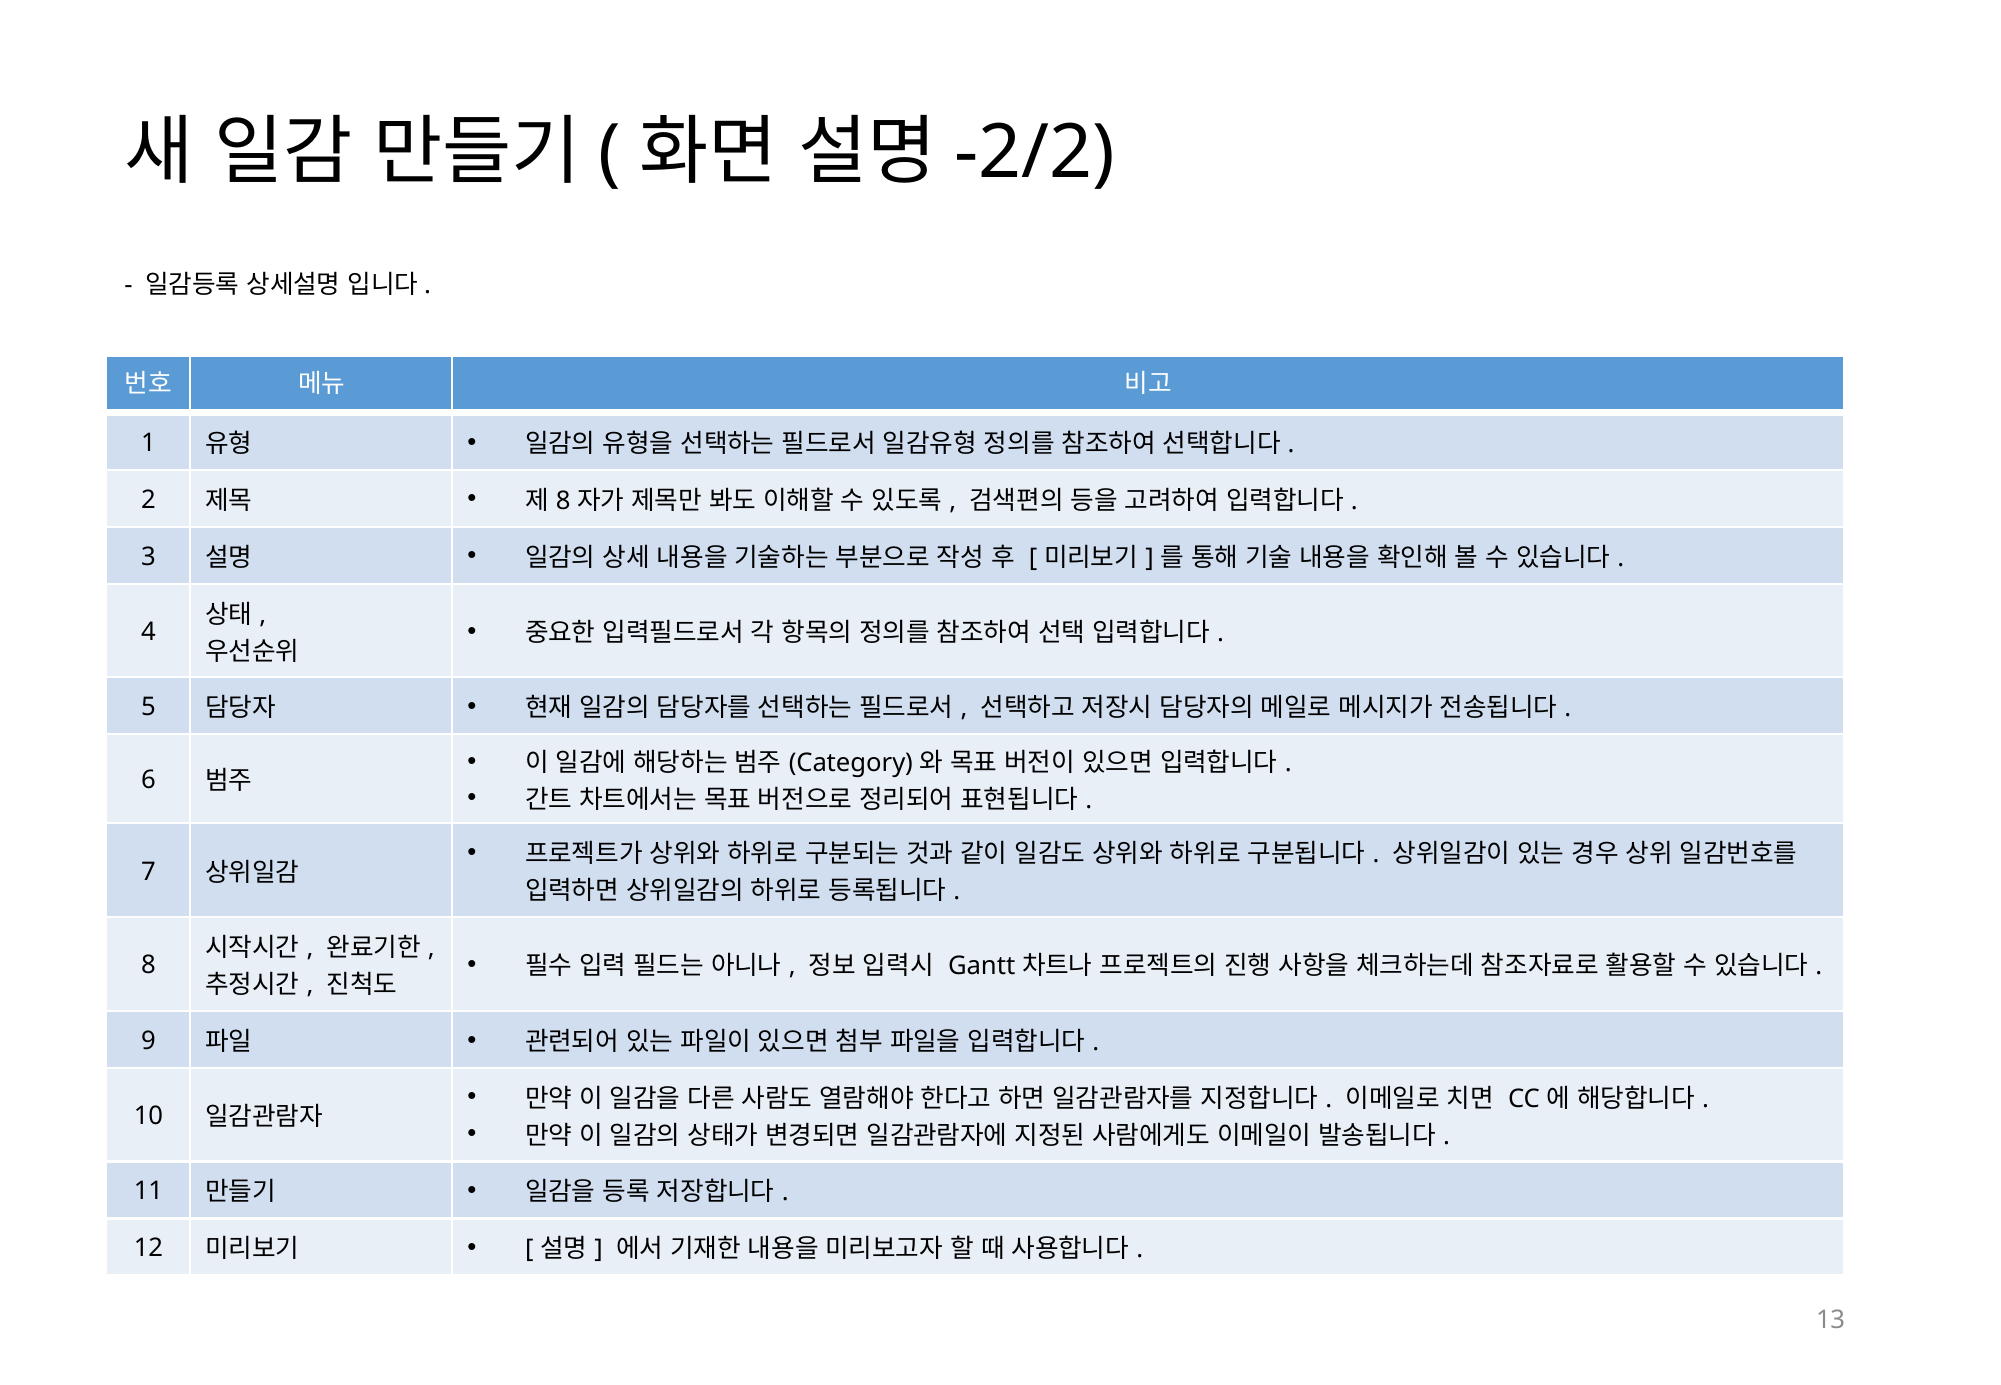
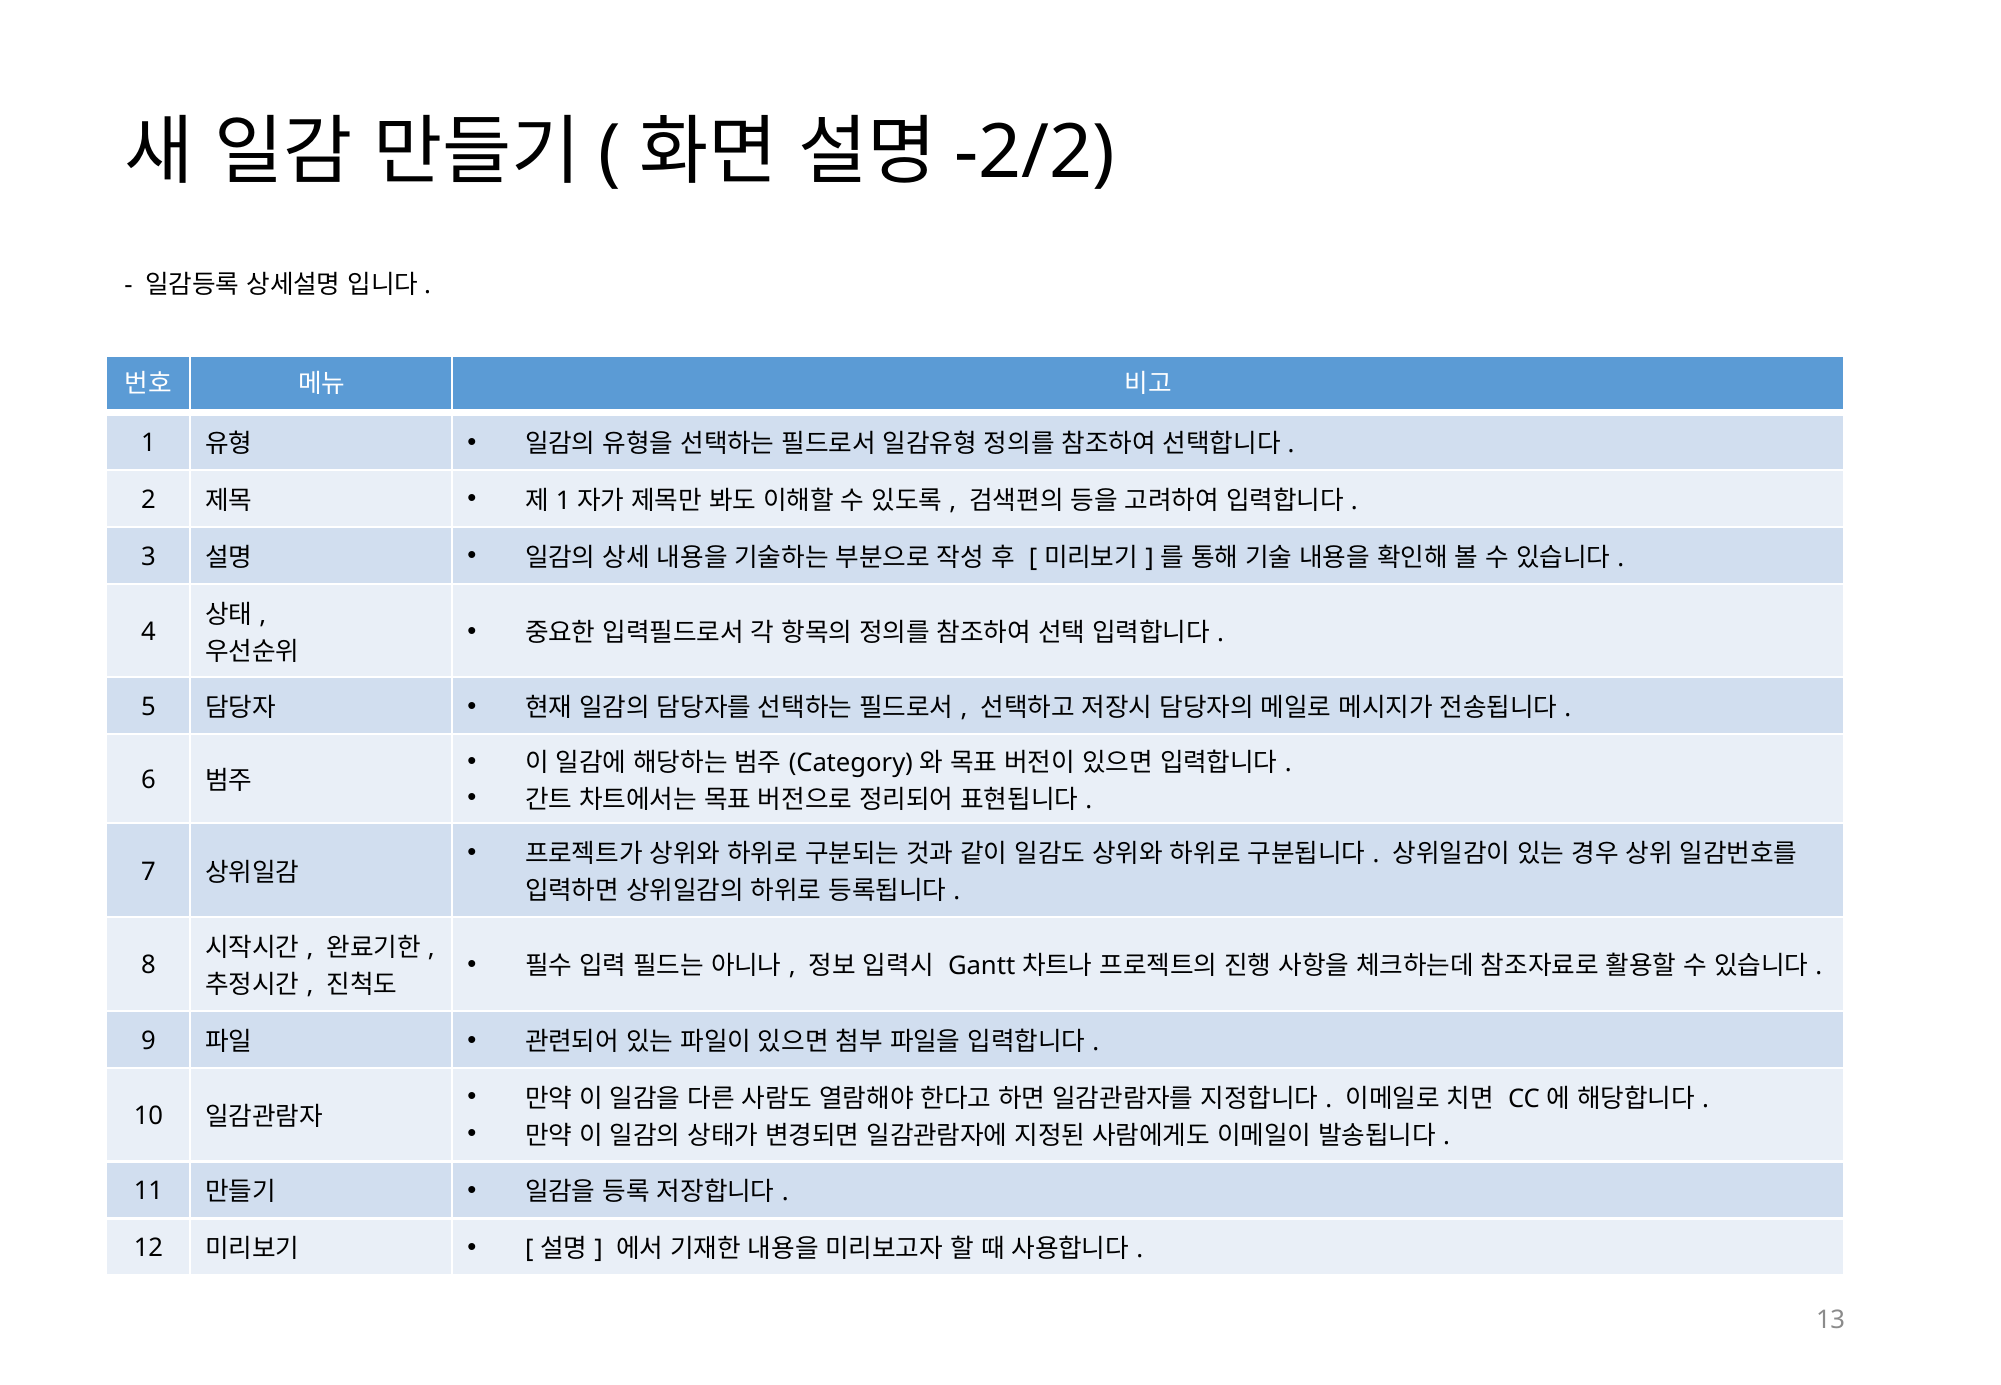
8: 8 -> 1 (563, 501)
